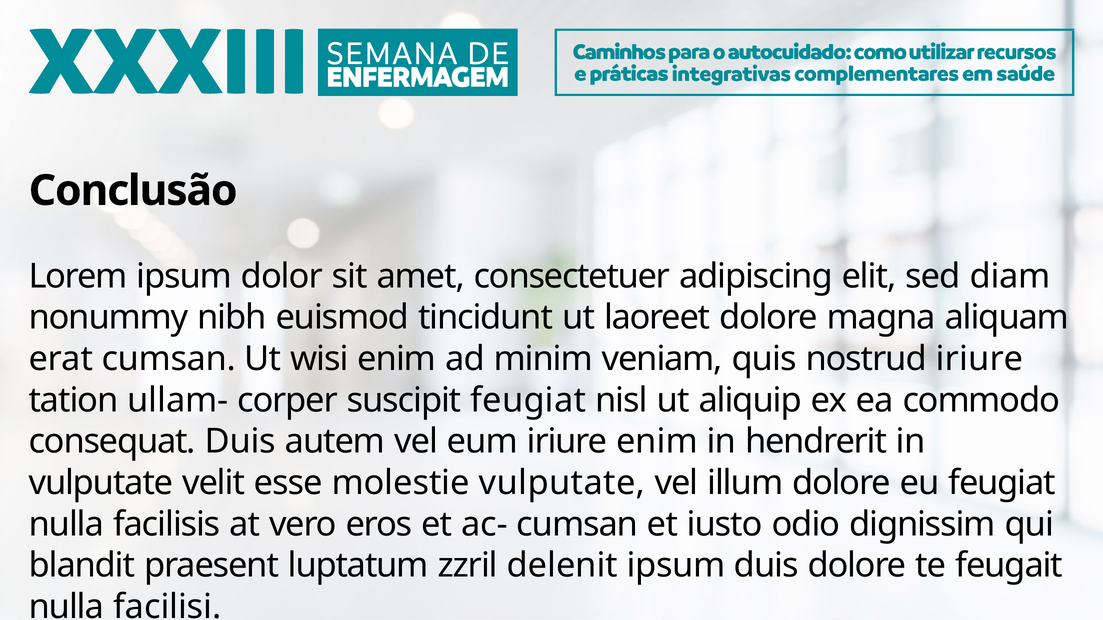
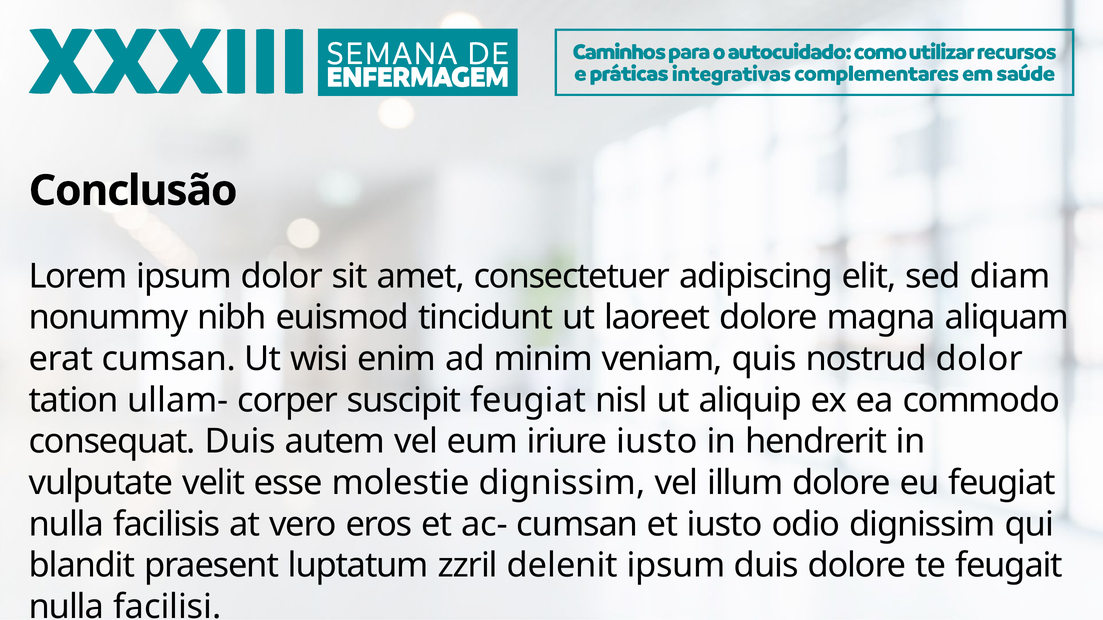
nostrud iriure: iriure -> dolor (979, 359)
iriure enim: enim -> iusto (657, 442)
molestie vulputate: vulputate -> dignissim (562, 483)
